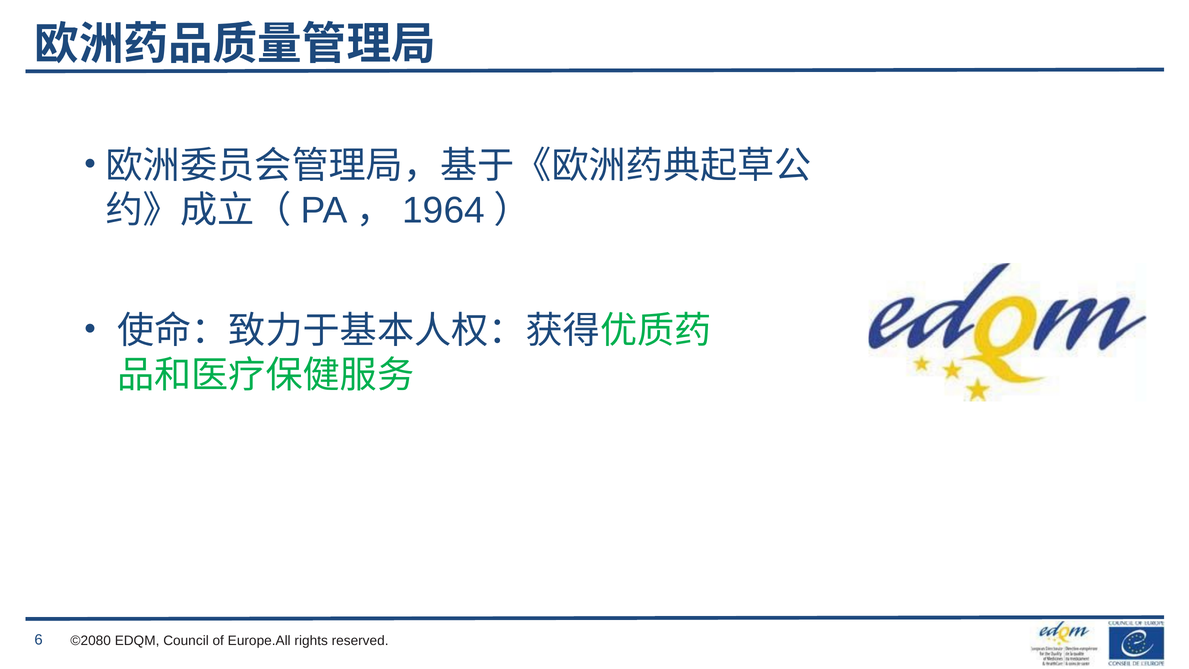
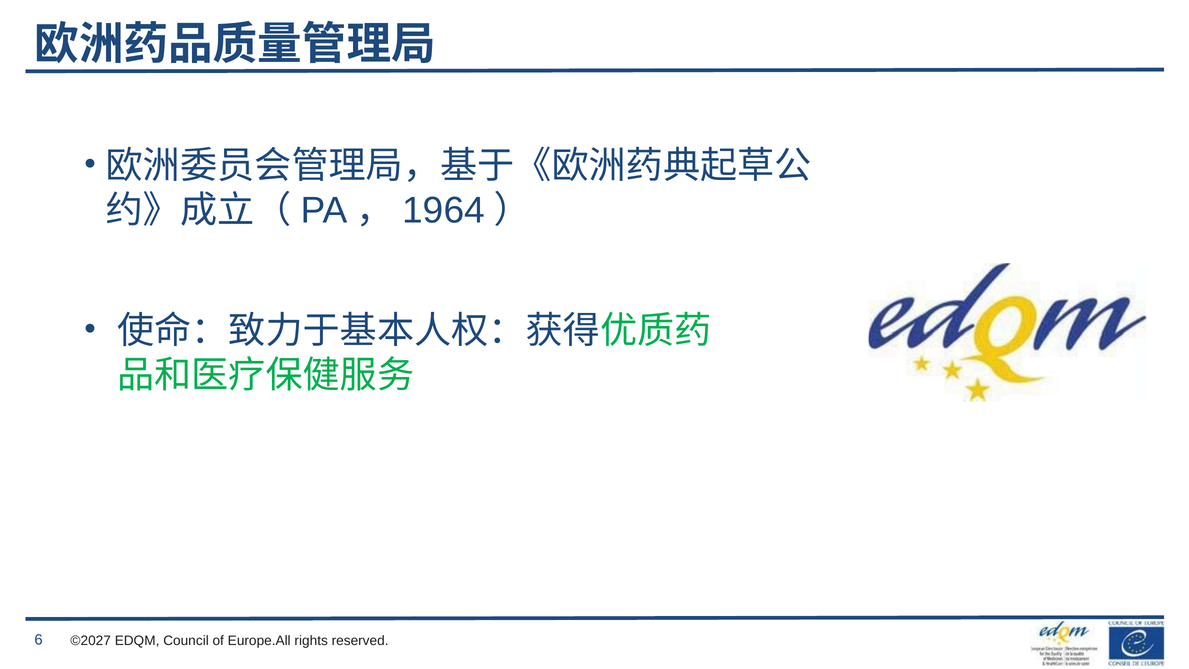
©2080: ©2080 -> ©2027 (91, 641)
